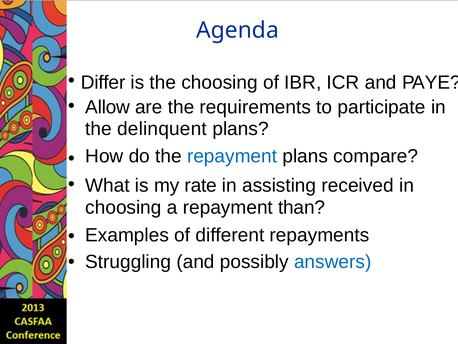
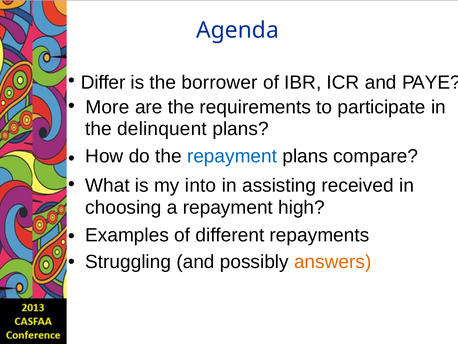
the choosing: choosing -> borrower (219, 83)
Allow: Allow -> More (107, 107)
rate: rate -> into (201, 185)
than: than -> high (302, 207)
answers colour: blue -> orange (333, 261)
